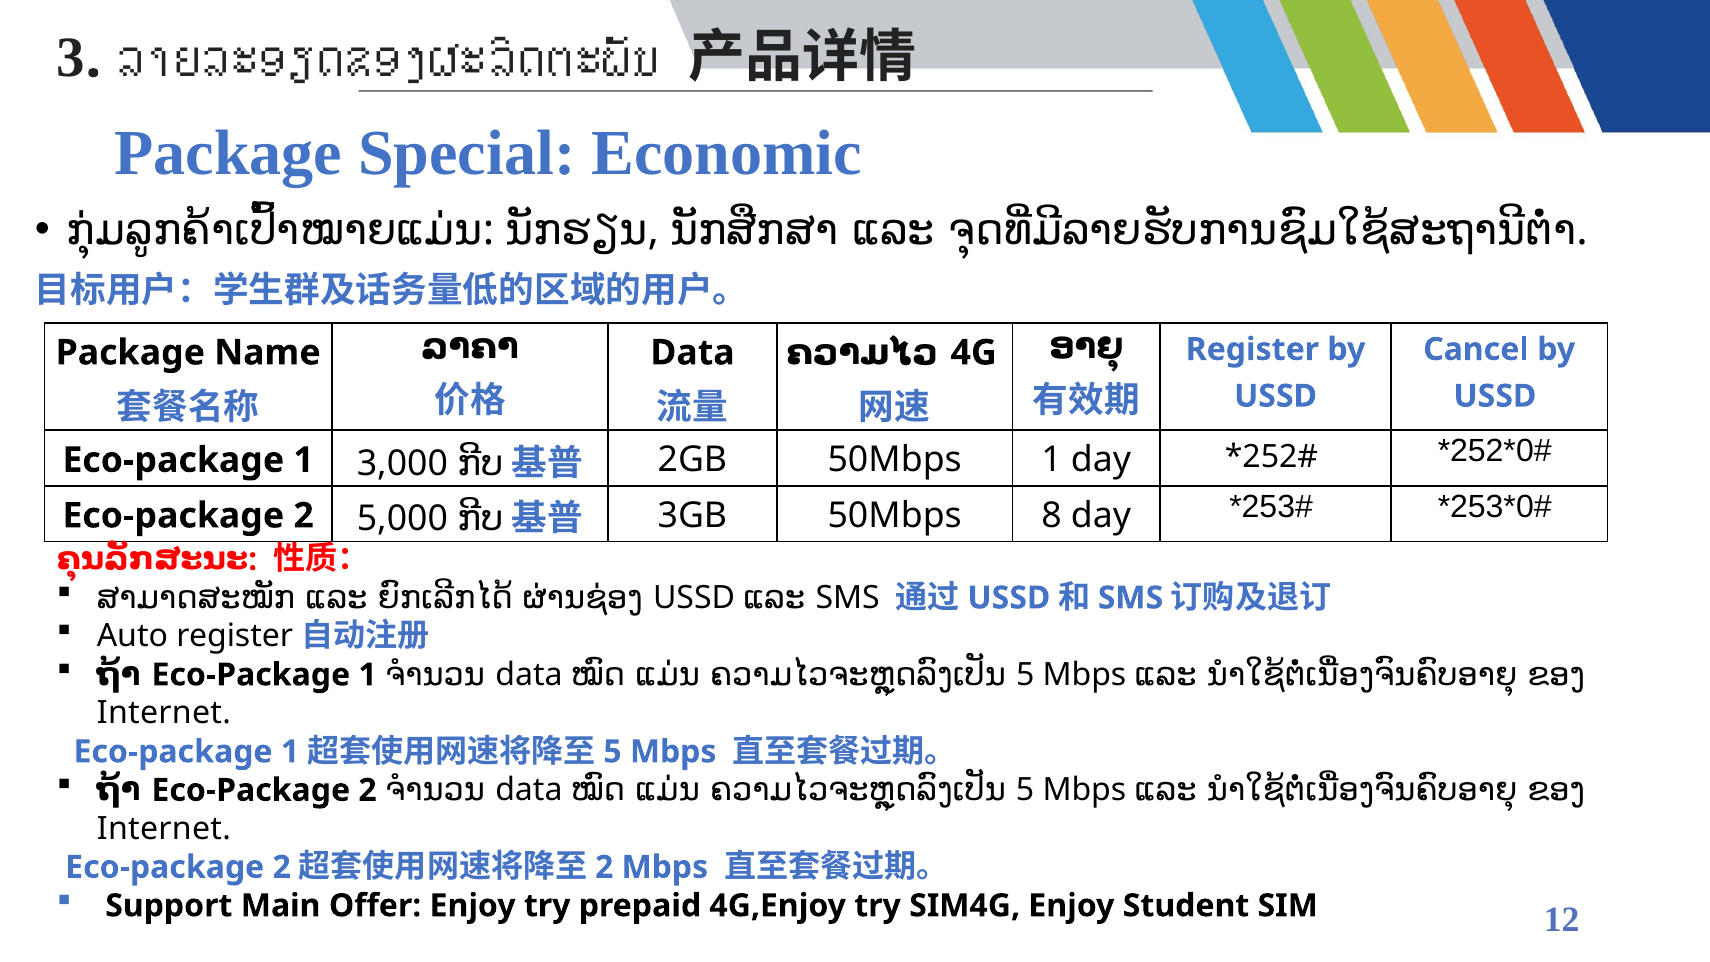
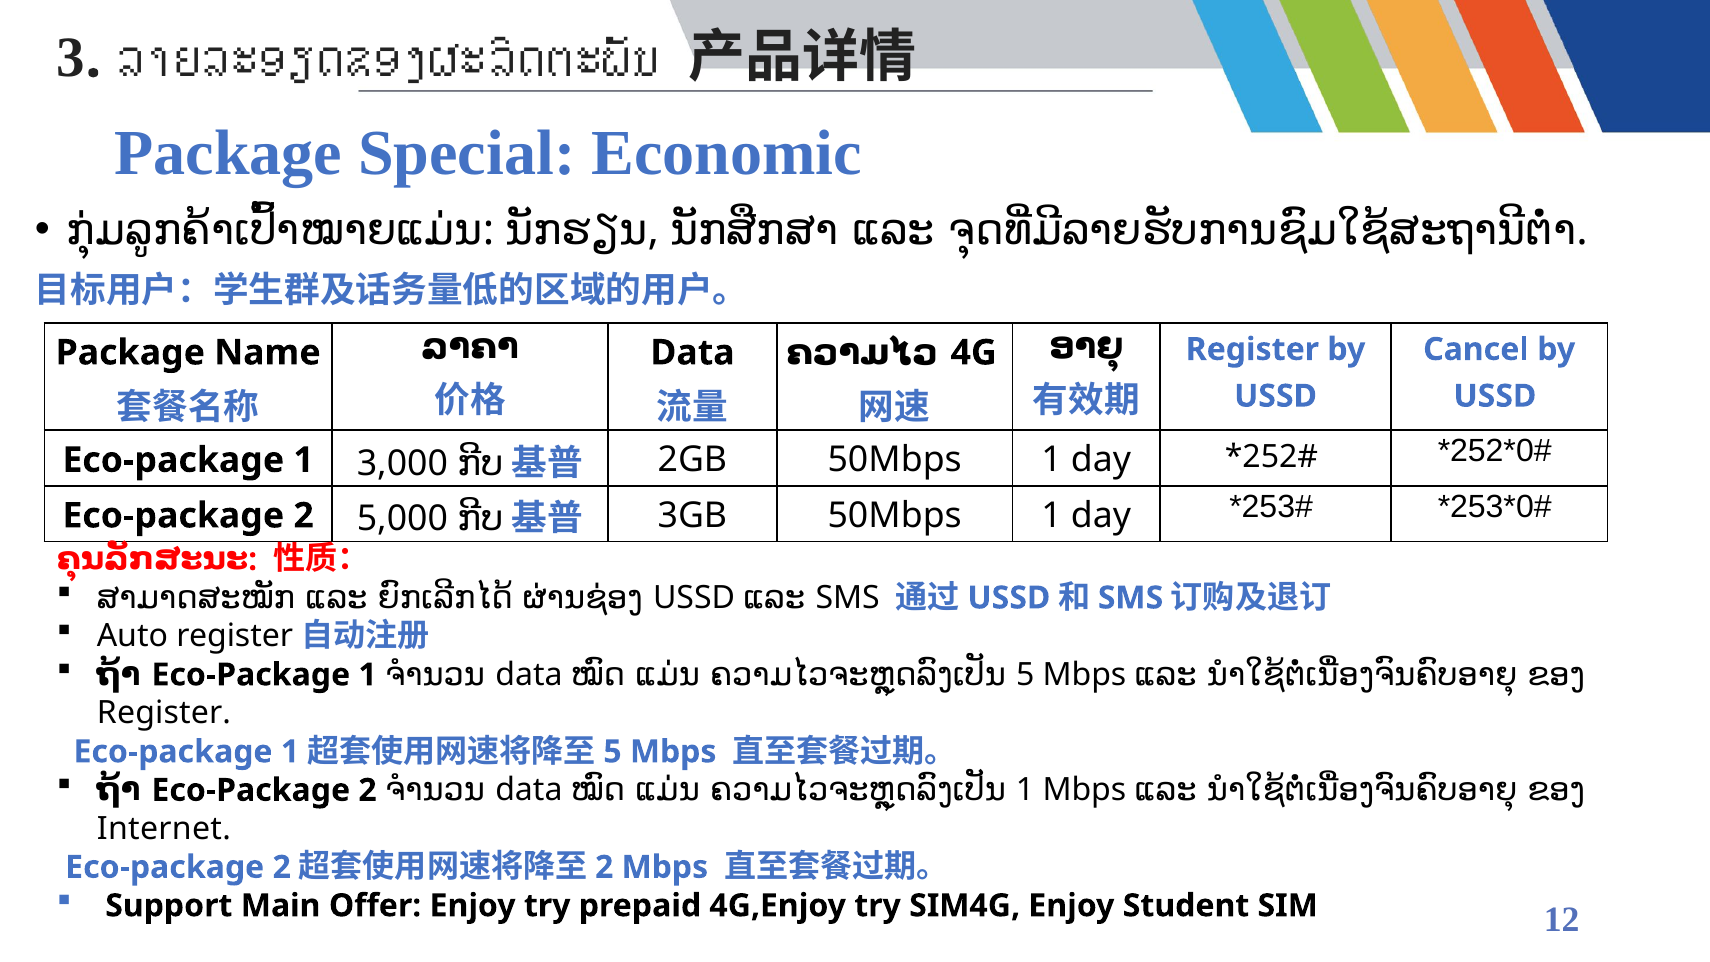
3GB 50Mbps 8: 8 -> 1 (1052, 516)
Internet: Internet -> Register (164, 713)
5: 5 -> 1 (1025, 790)
